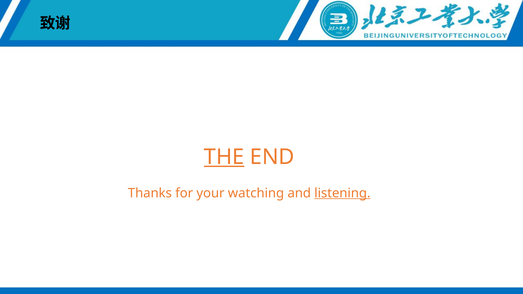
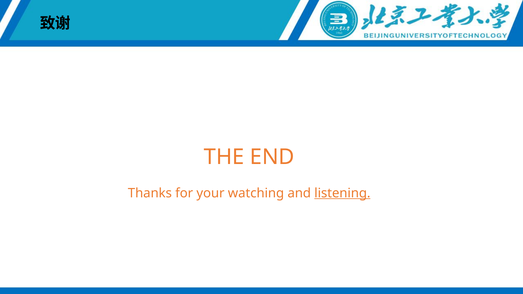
THE underline: present -> none (224, 157)
